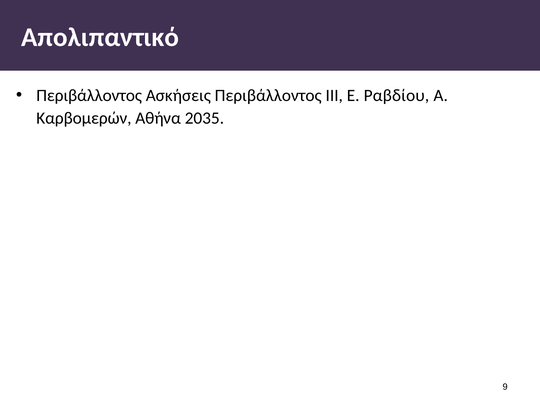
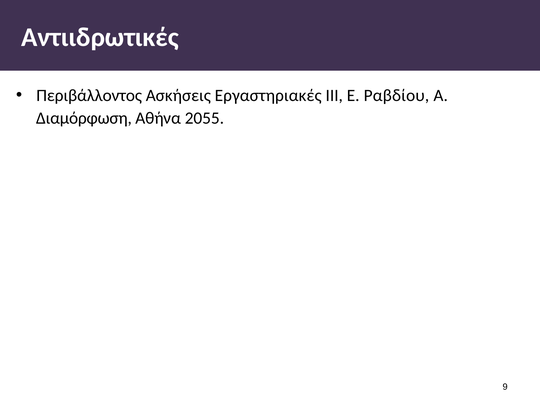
Απολιπαντικό: Απολιπαντικό -> Αντιιδρωτικές (100, 37)
Ασκήσεις Περιβάλλοντος: Περιβάλλοντος -> Εργαστηριακές (268, 95)
Καρβομερών: Καρβομερών -> Διαμόρφωση (84, 118)
2035: 2035 -> 2055 (204, 118)
